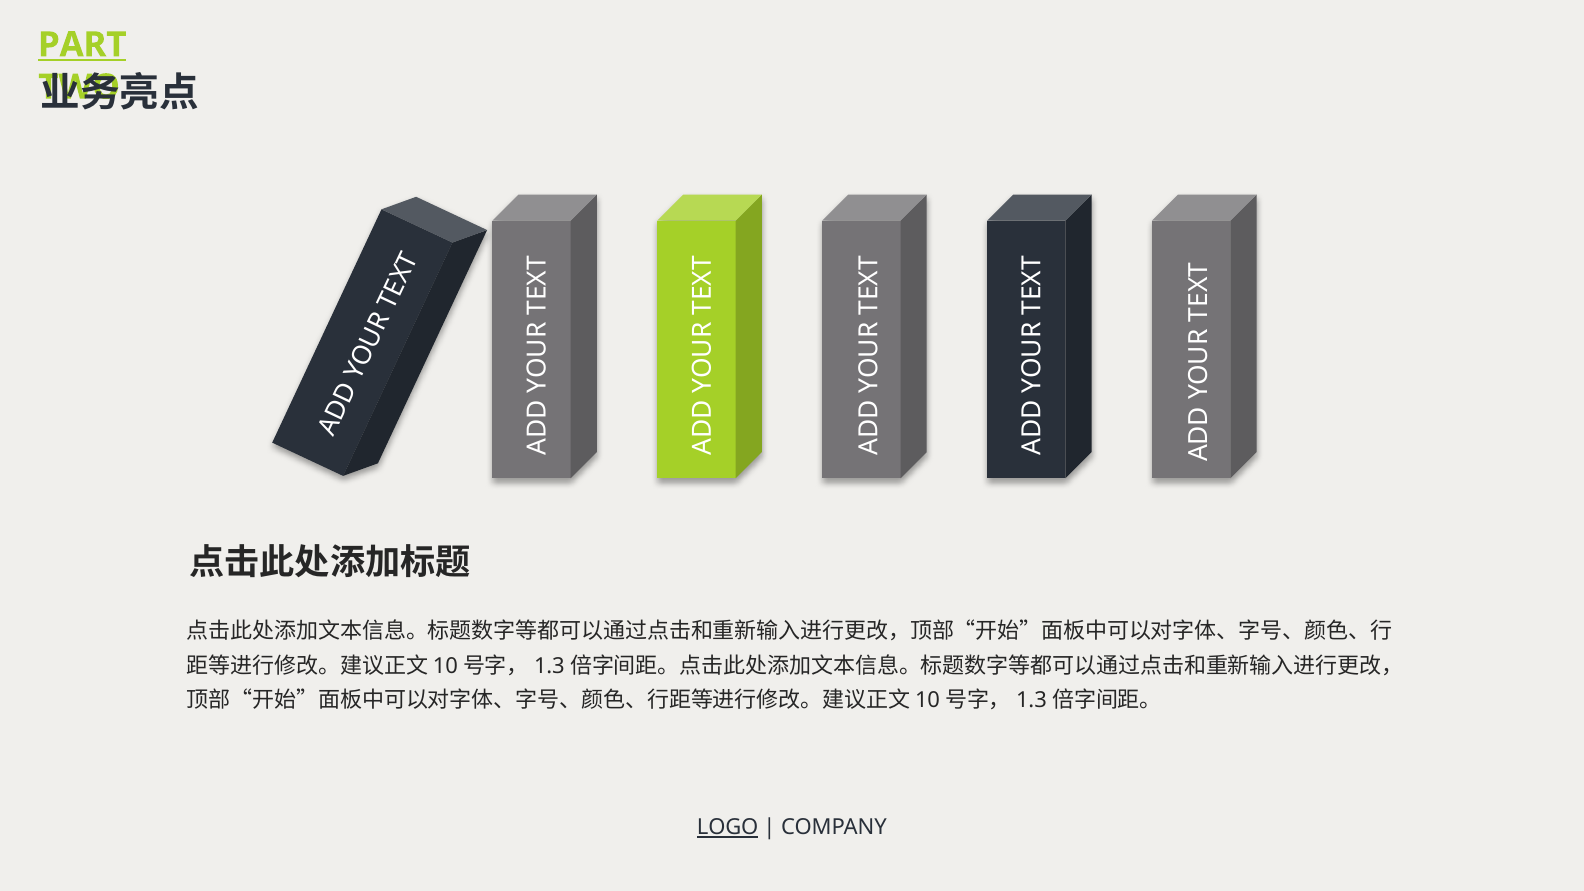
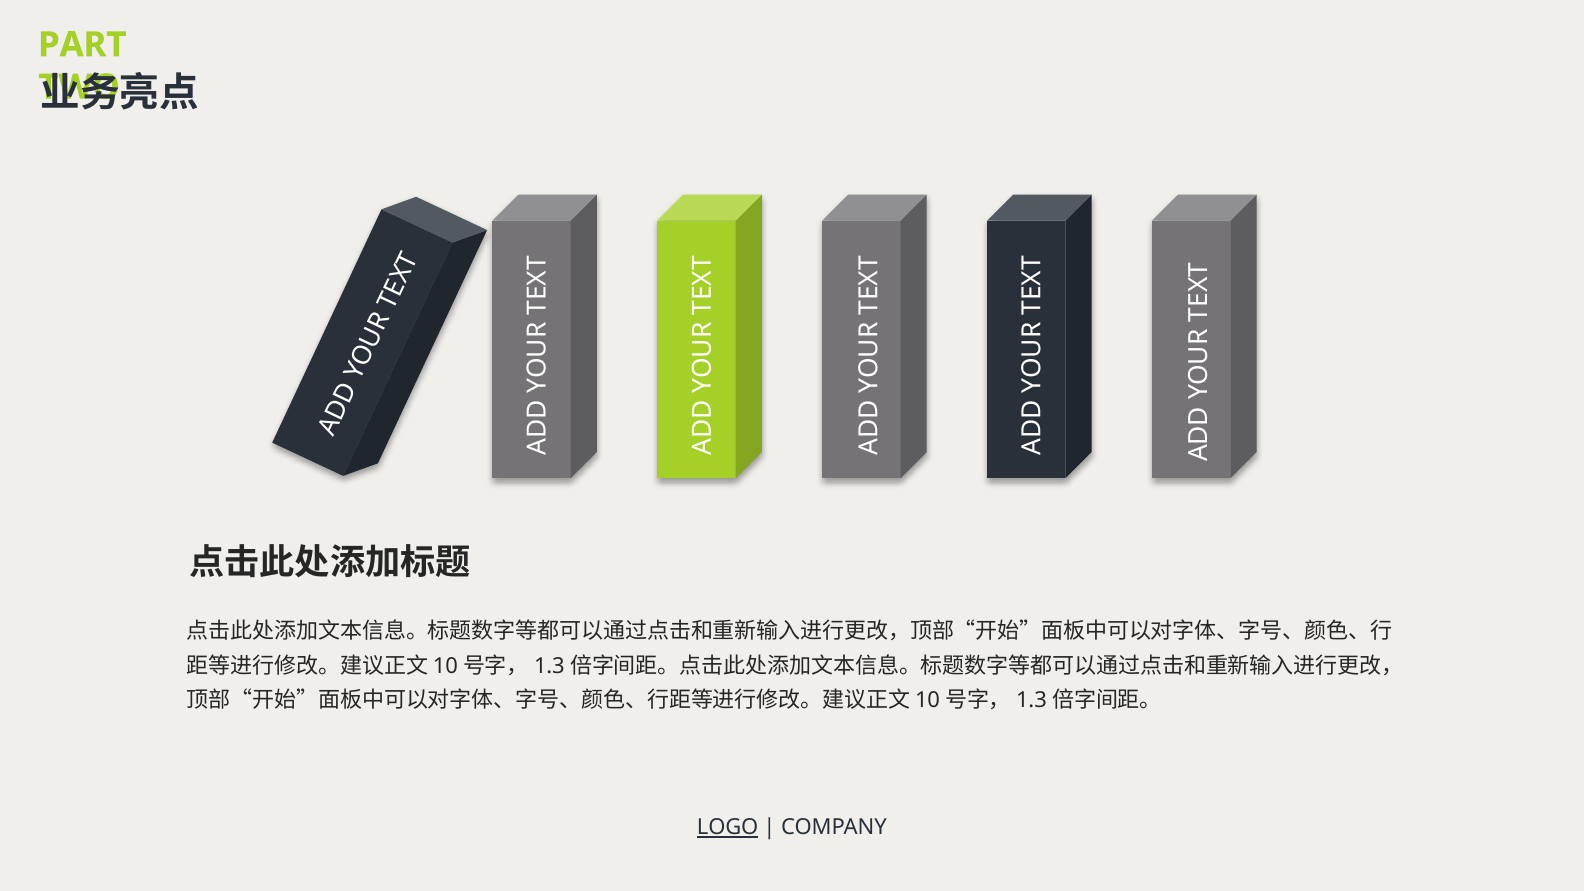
PART underline: present -> none (82, 45)
